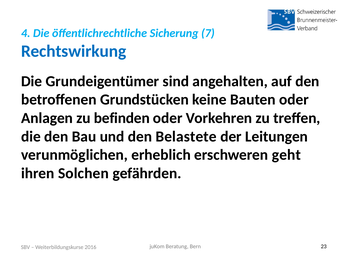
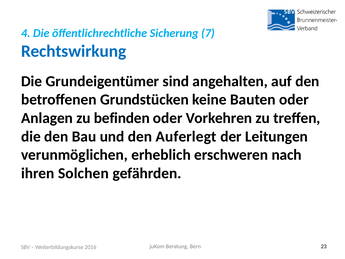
Belastete: Belastete -> Auferlegt (186, 136)
geht: geht -> nach (287, 155)
